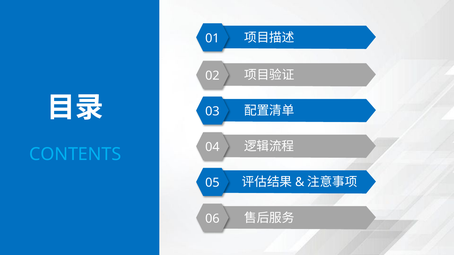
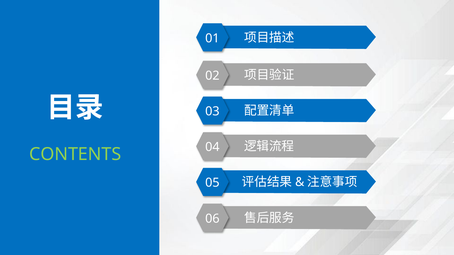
CONTENTS colour: light blue -> light green (75, 155)
